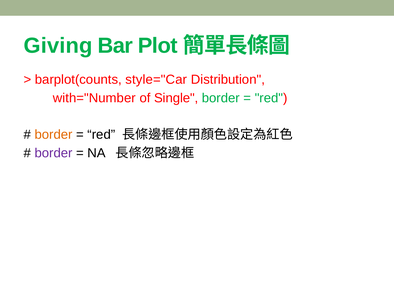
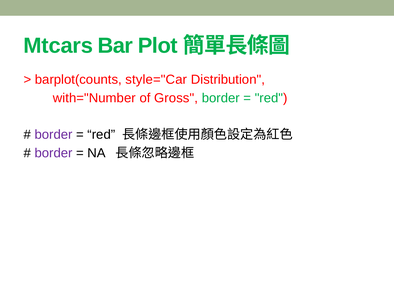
Giving: Giving -> Mtcars (58, 46)
Single: Single -> Gross (176, 98)
border colour: orange -> purple (54, 135)
